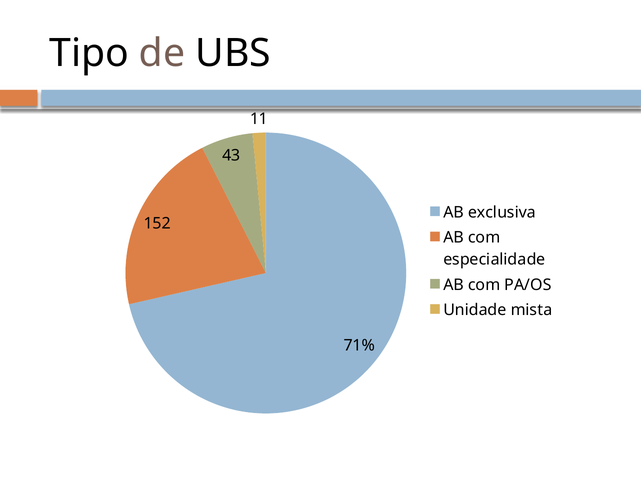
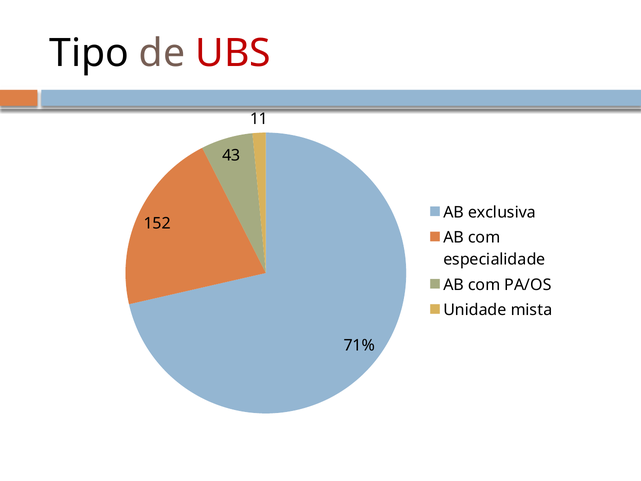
UBS colour: black -> red (233, 53)
